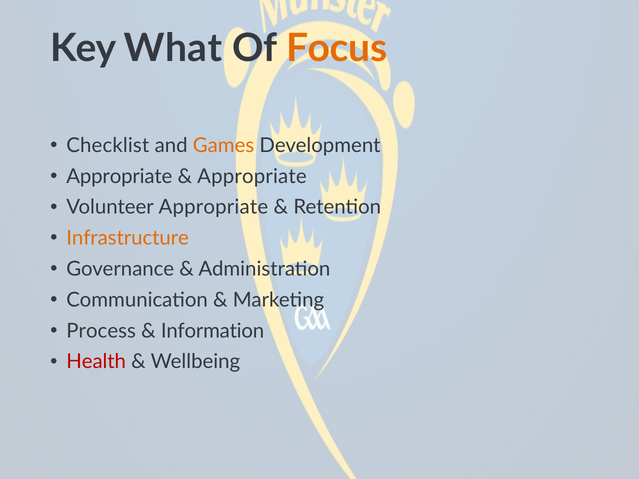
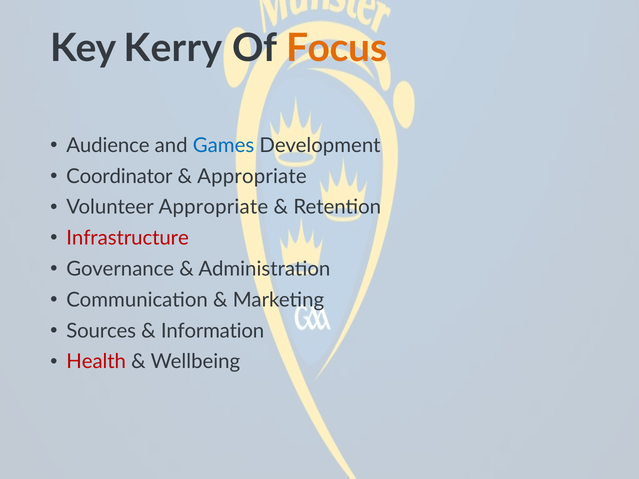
What: What -> Kerry (173, 48)
Checklist: Checklist -> Audience (108, 146)
Games colour: orange -> blue (224, 146)
Appropriate: Appropriate -> Coordinator (119, 176)
Infrastructure colour: orange -> red (128, 238)
Process: Process -> Sources (101, 331)
